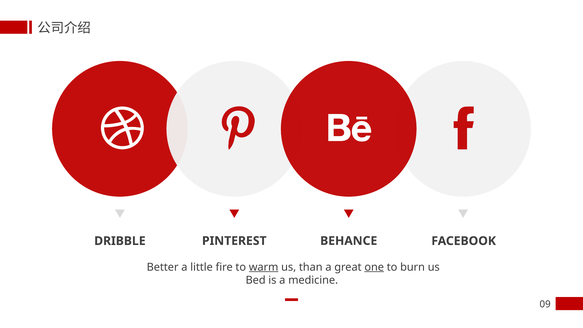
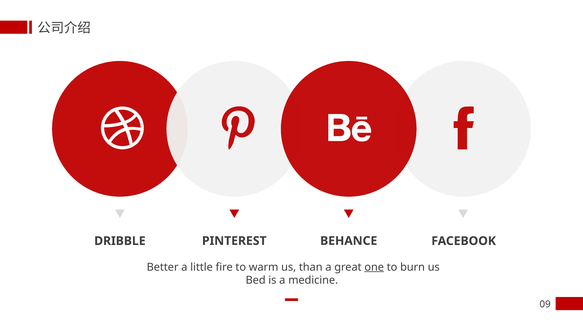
warm underline: present -> none (264, 267)
